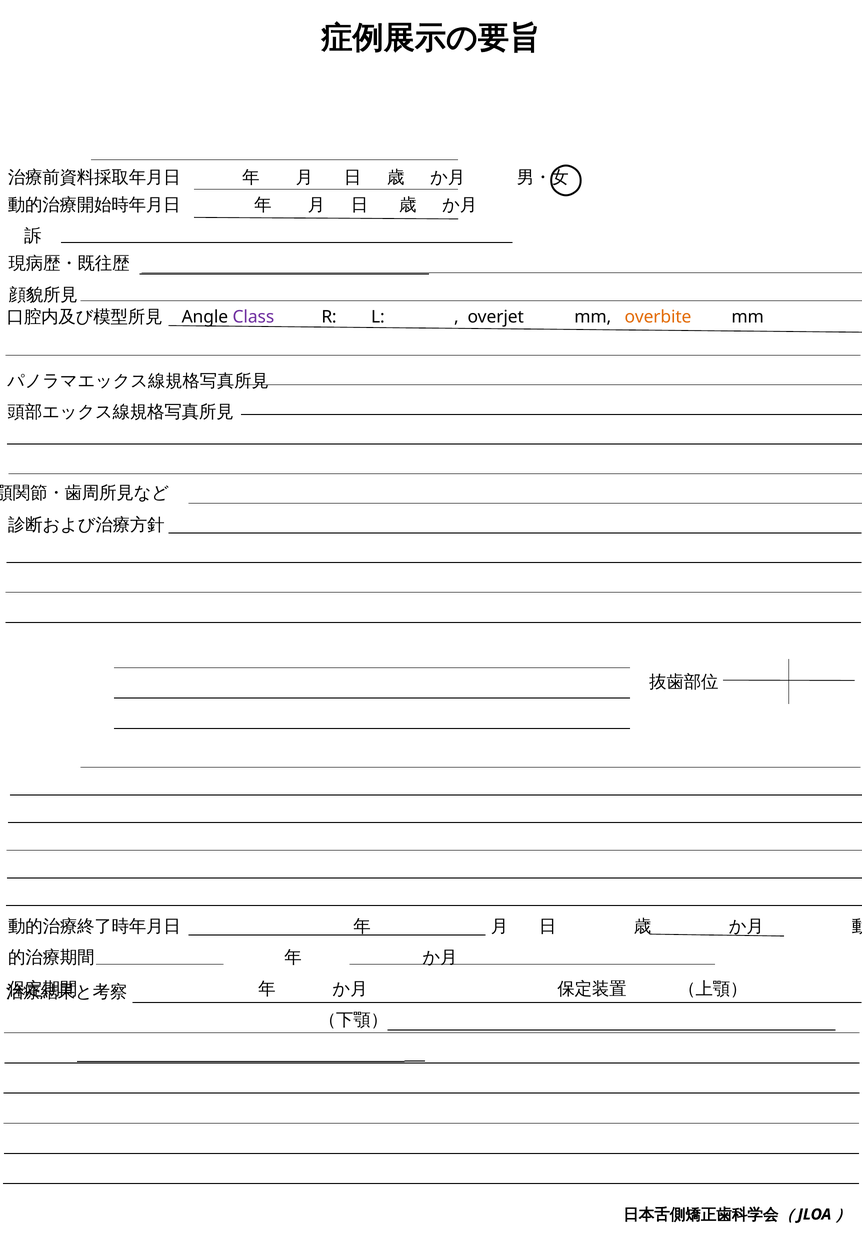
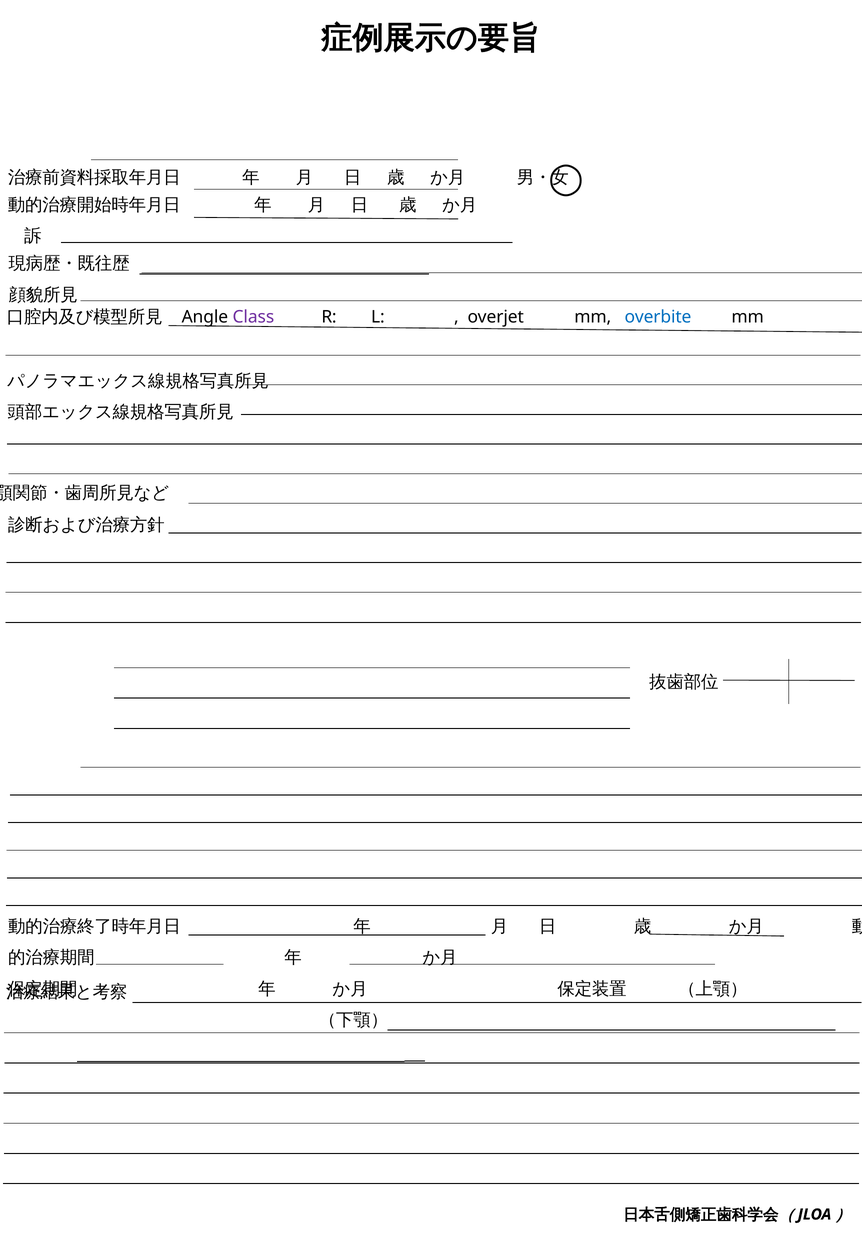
overbite colour: orange -> blue (658, 317)
